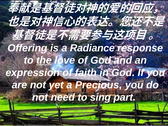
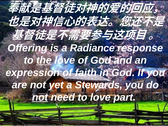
Precious: Precious -> Stewards (99, 85)
not underline: none -> present (40, 97)
to sing: sing -> love (100, 97)
